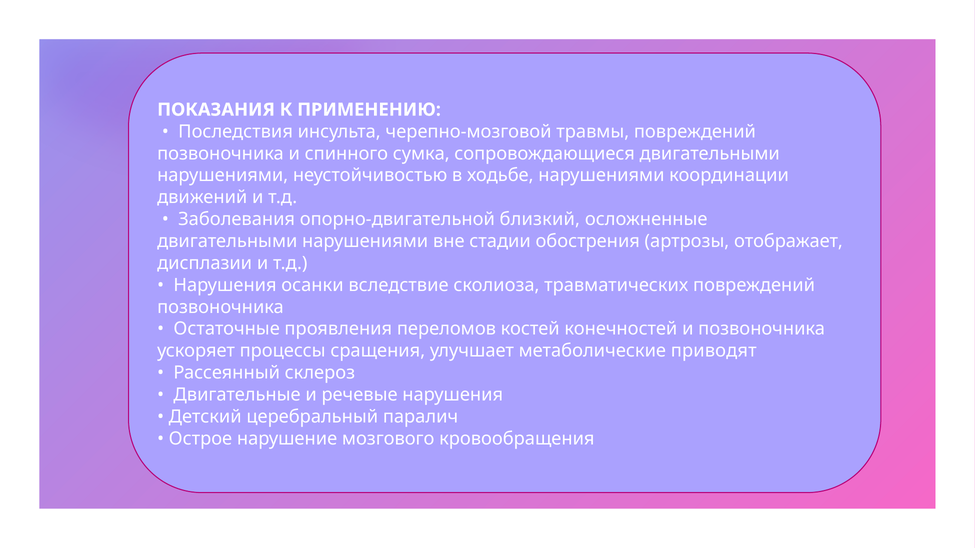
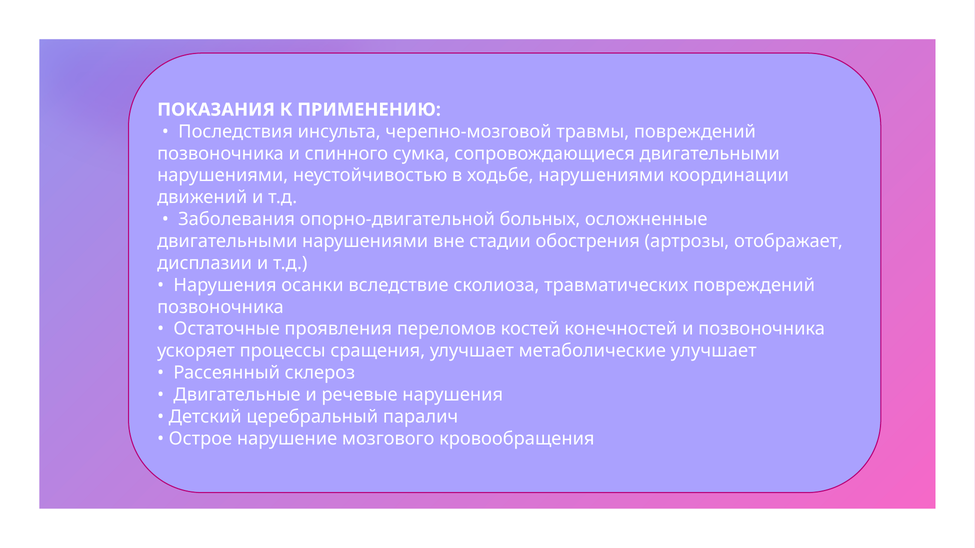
близкий: близкий -> больных (540, 219)
метаболические приводят: приводят -> улучшает (714, 351)
